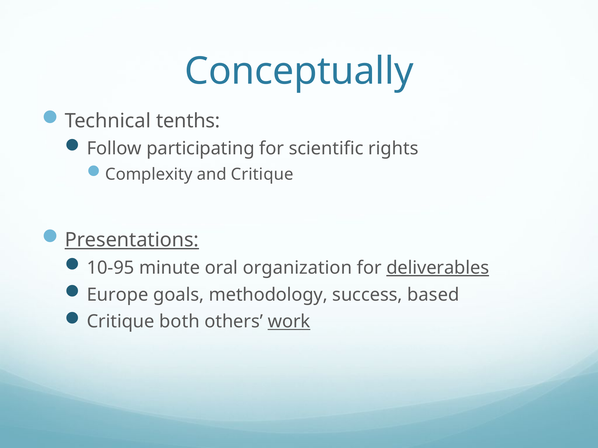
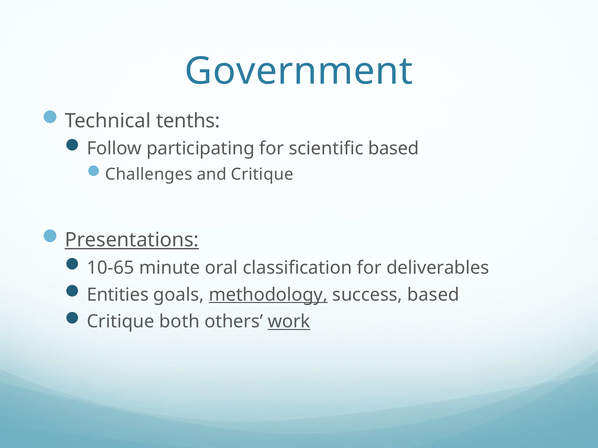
Conceptually: Conceptually -> Government (299, 71)
scientific rights: rights -> based (394, 149)
Complexity: Complexity -> Challenges (149, 175)
10-95: 10-95 -> 10-65 (111, 268)
organization: organization -> classification (297, 268)
deliverables underline: present -> none (438, 268)
Europe: Europe -> Entities (118, 295)
methodology underline: none -> present (268, 295)
